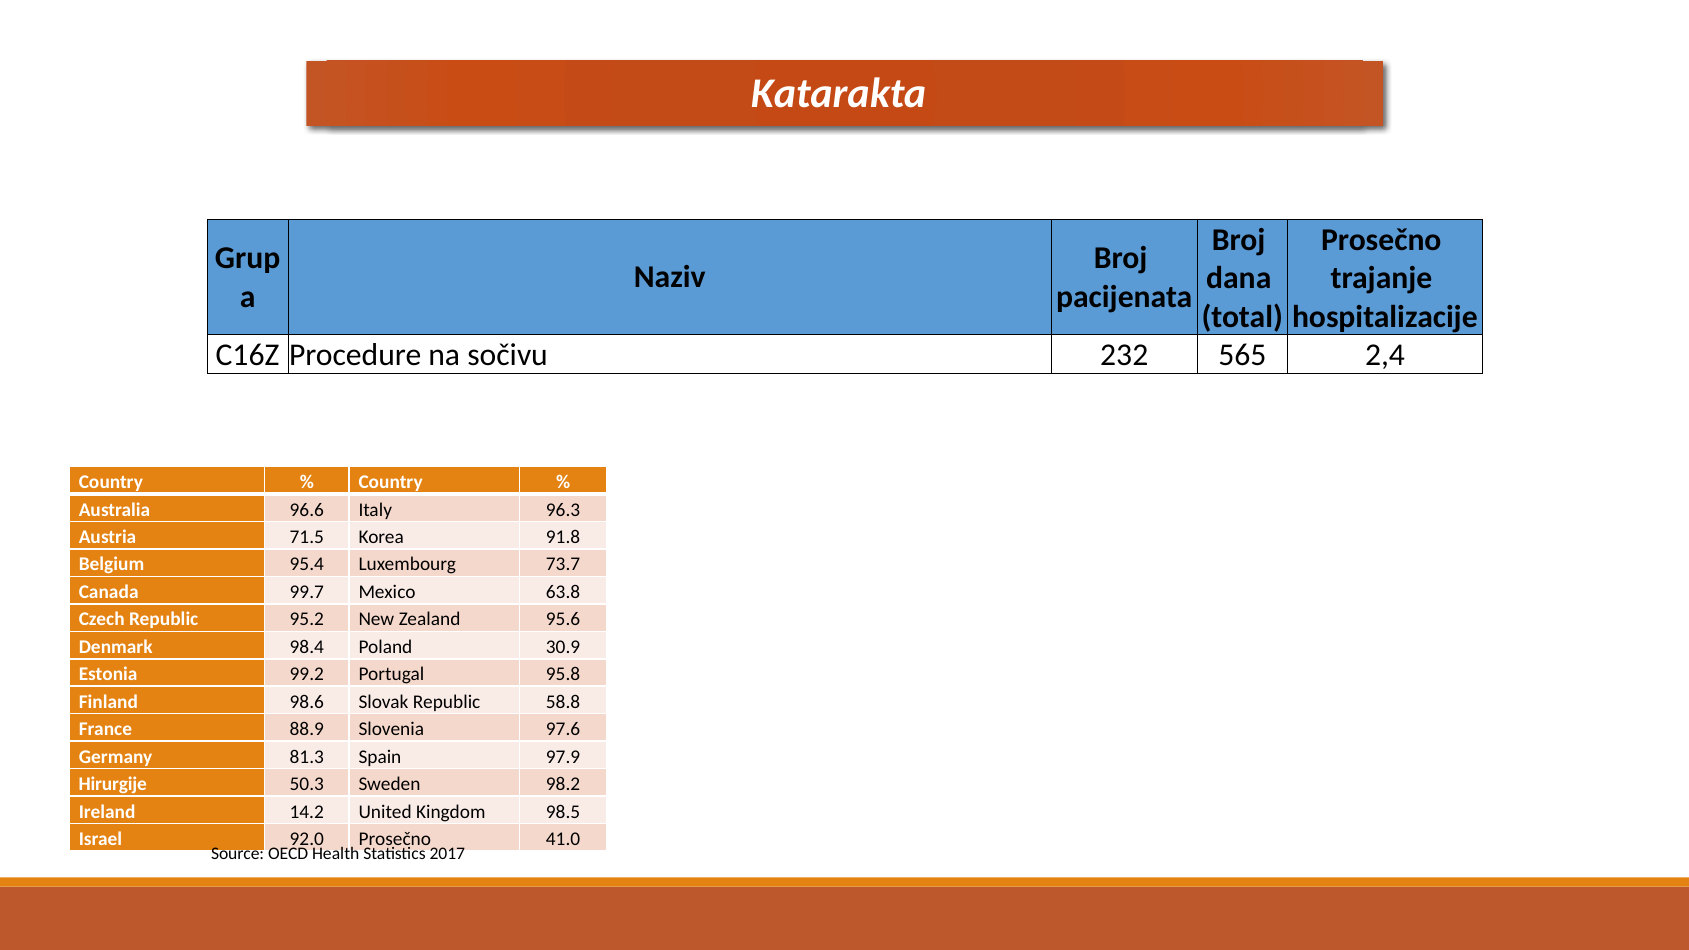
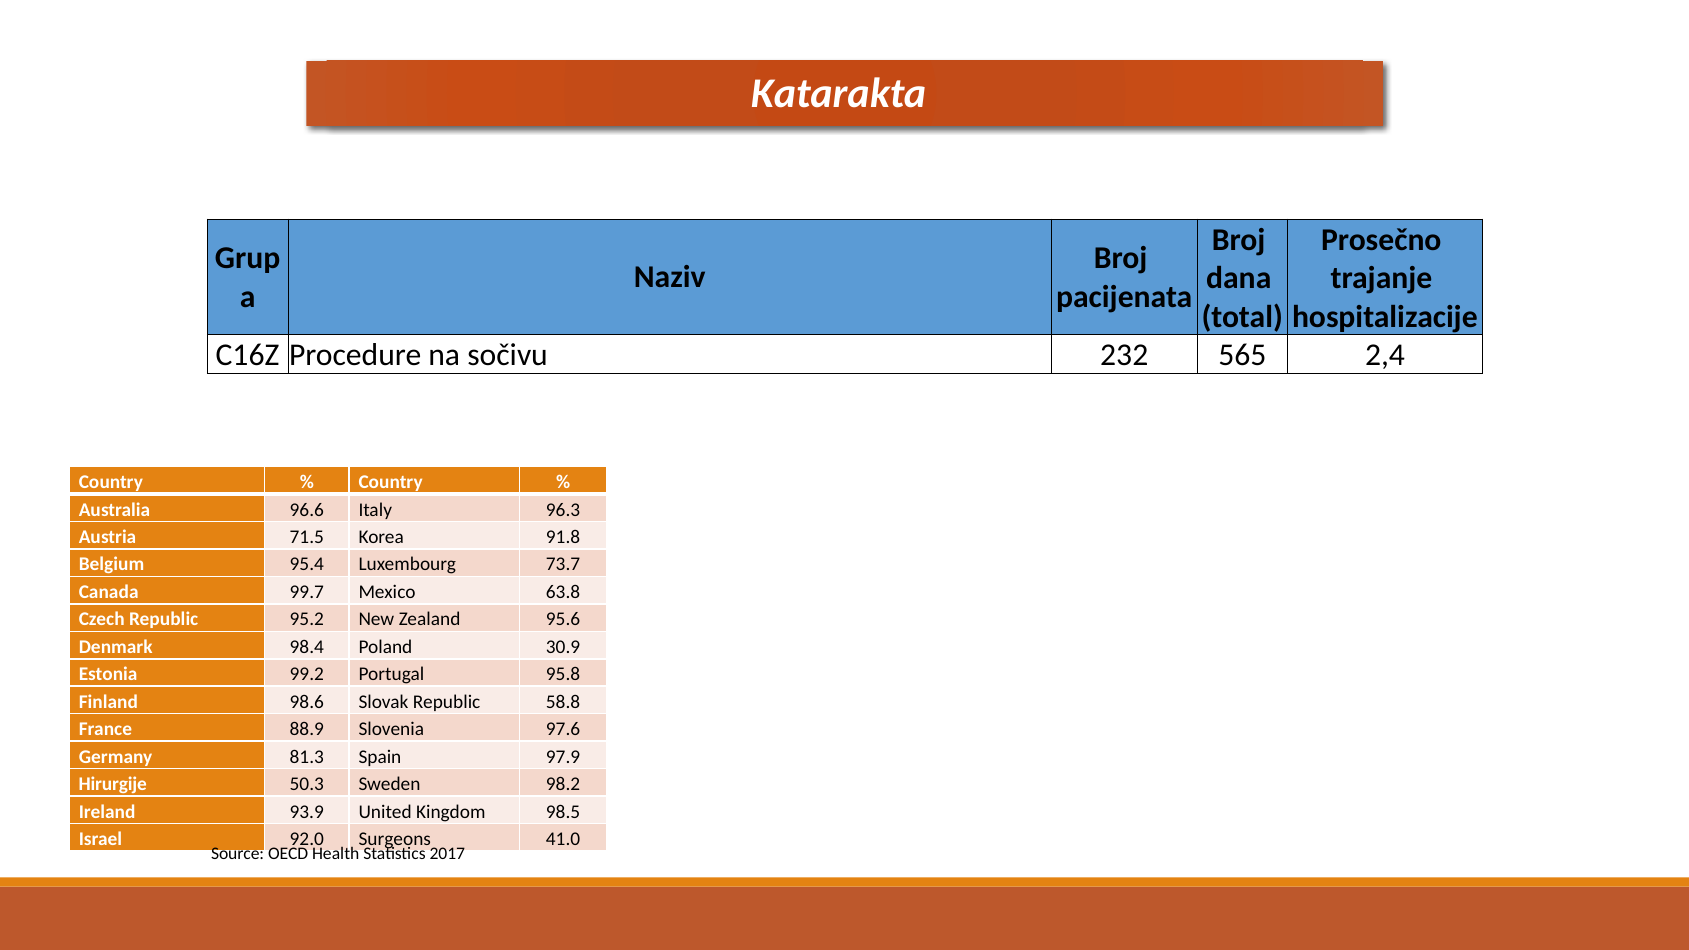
14.2: 14.2 -> 93.9 (307, 812)
92.0 Prosečno: Prosečno -> Surgeons (395, 839)
